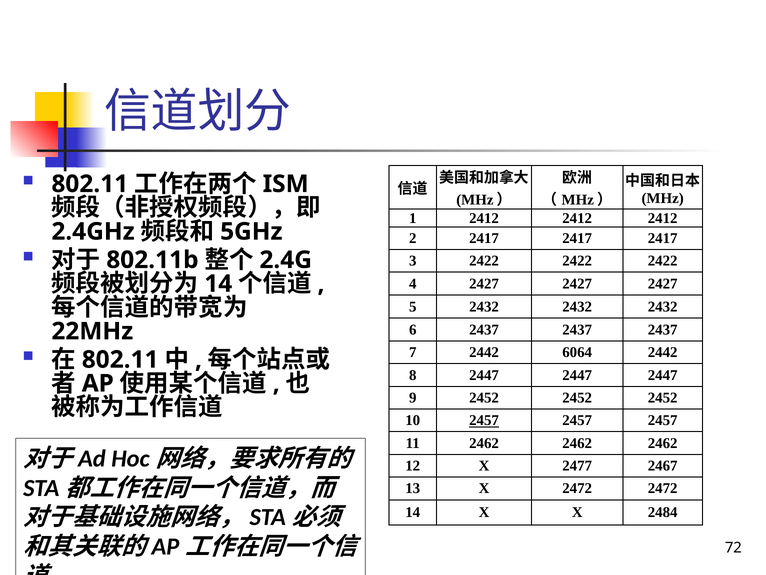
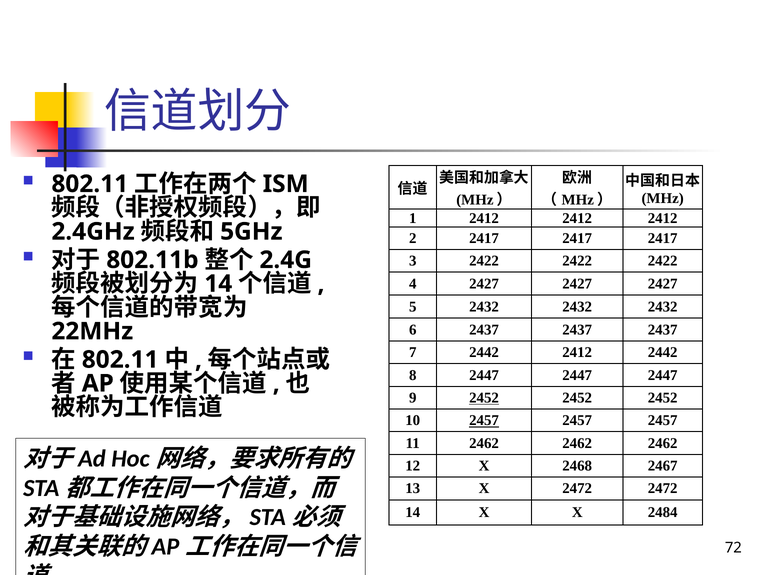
2442 6064: 6064 -> 2412 (577, 352)
2452 underline: none -> present (484, 397)
2477: 2477 -> 2468 (577, 465)
